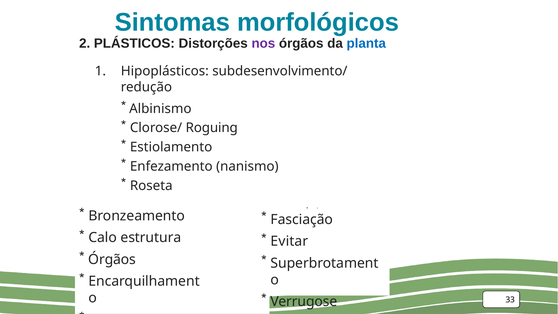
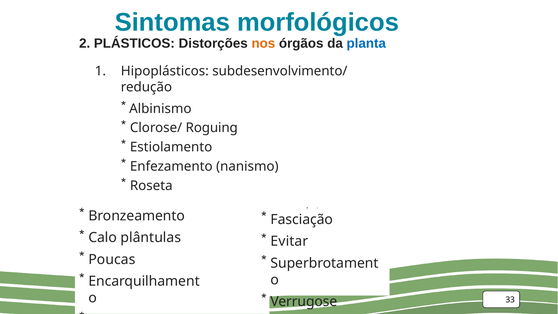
nos colour: purple -> orange (263, 43)
estrutura: estrutura -> plântulas (151, 238)
Órgãos: Órgãos -> Poucas (112, 259)
